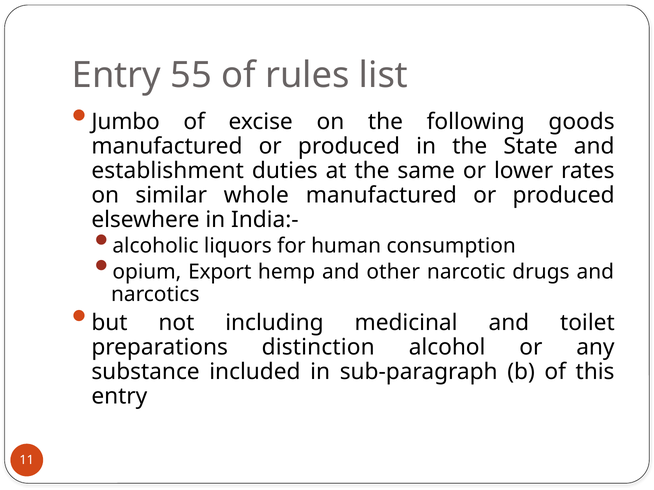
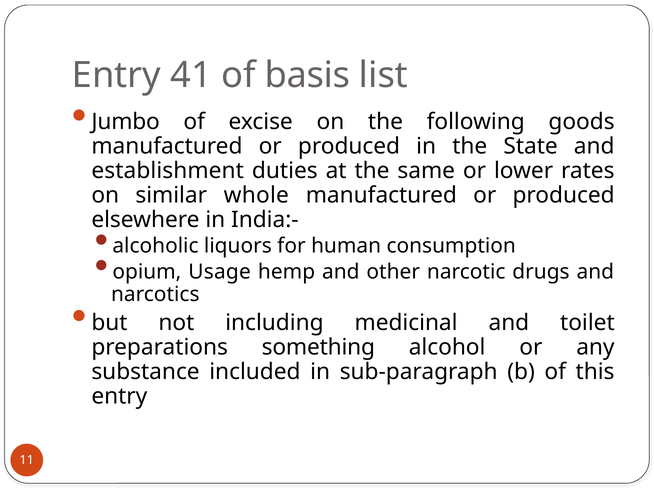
55: 55 -> 41 (191, 76)
rules: rules -> basis (307, 76)
Export: Export -> Usage (220, 272)
distinction: distinction -> something (318, 347)
